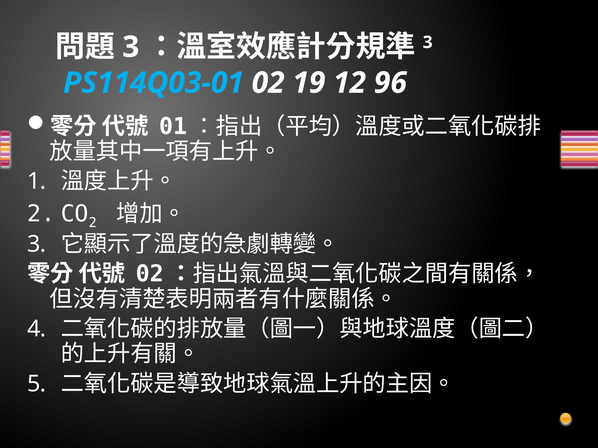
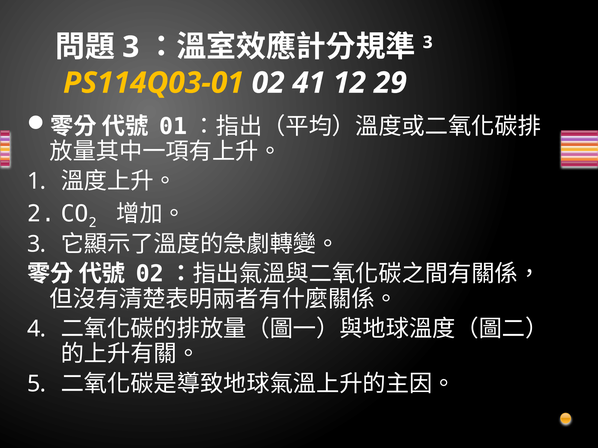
PS114Q03-01 colour: light blue -> yellow (153, 83)
19: 19 -> 41 (309, 83)
96: 96 -> 29 (390, 83)
